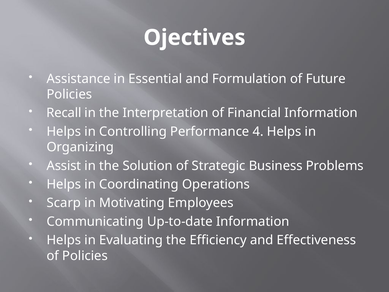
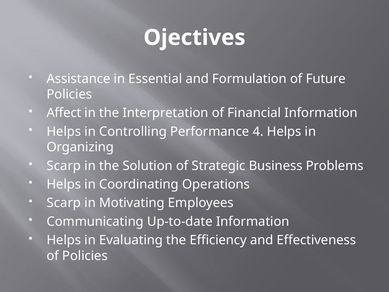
Recall: Recall -> Affect (64, 113)
Assist: Assist -> Scarp (64, 166)
